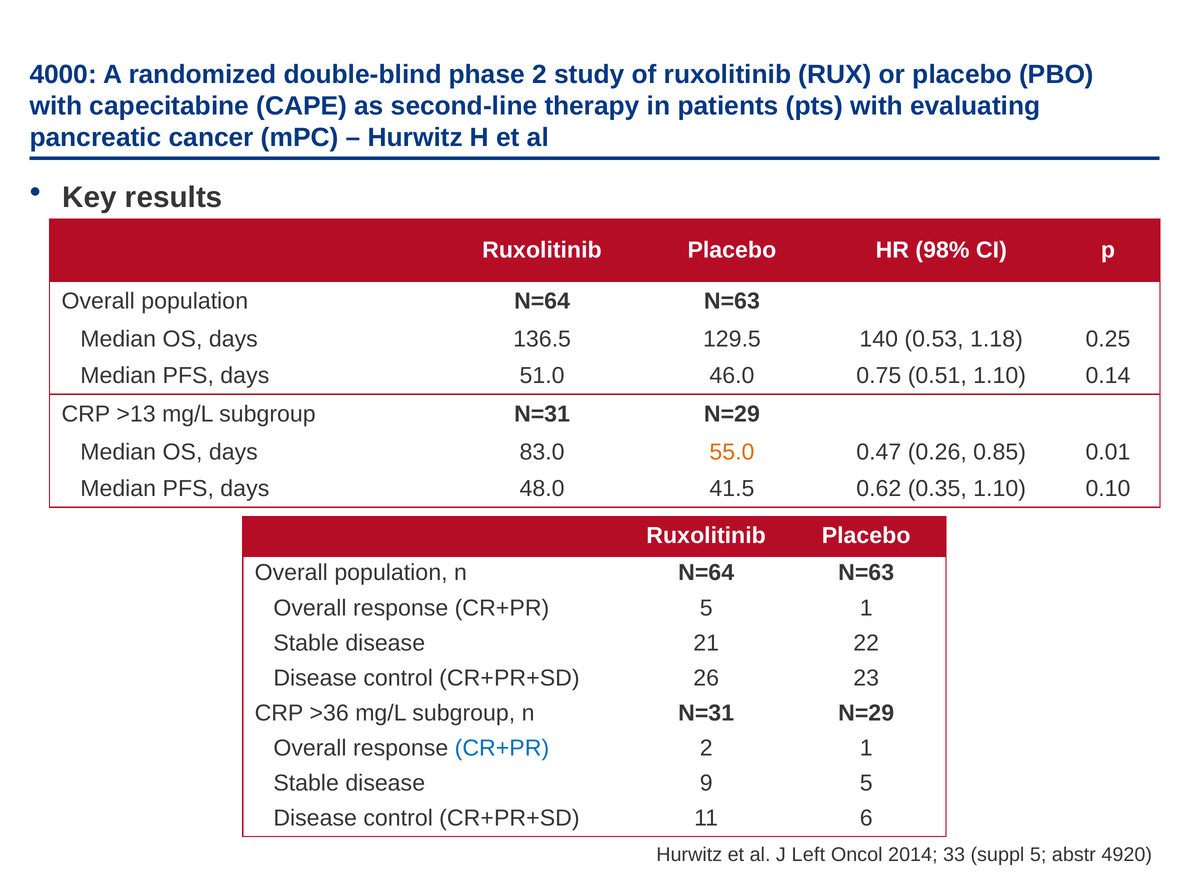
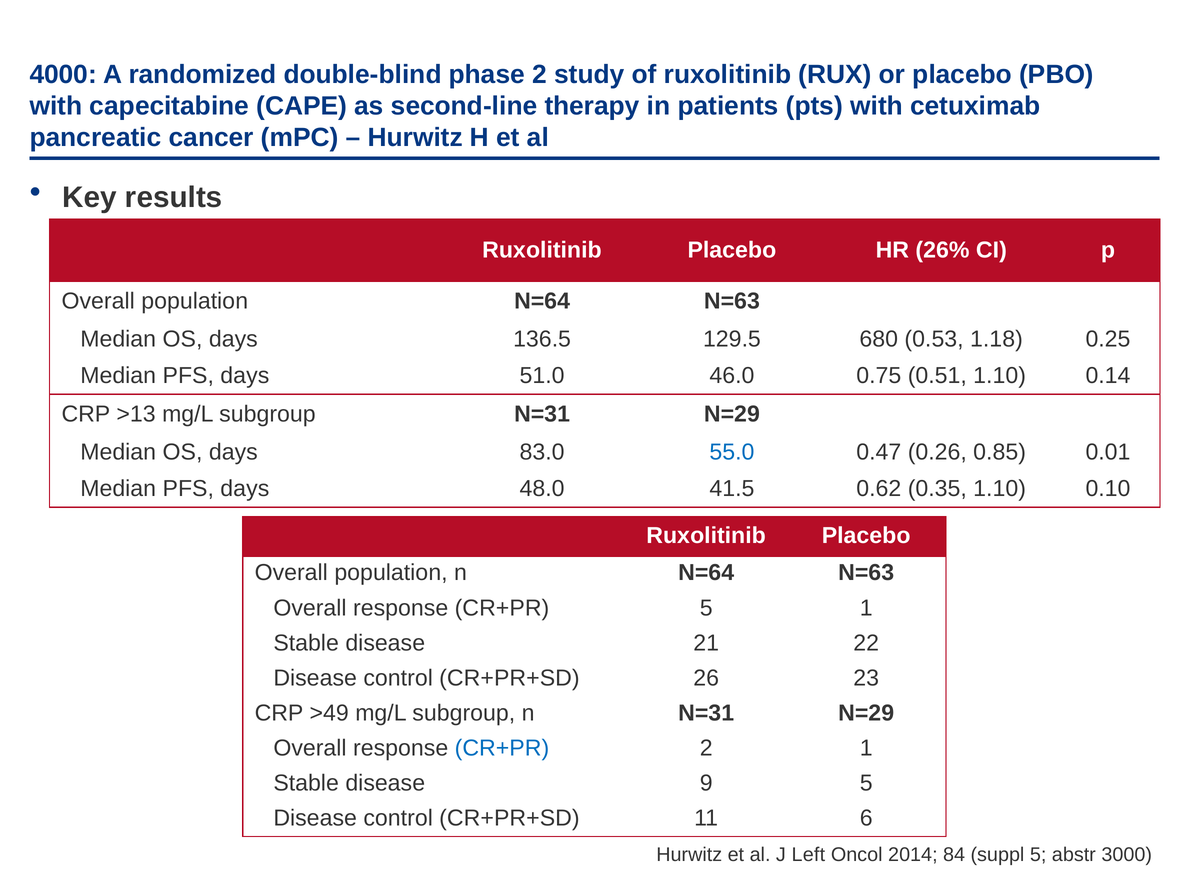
evaluating: evaluating -> cetuximab (975, 106)
98%: 98% -> 26% (942, 250)
140: 140 -> 680 (879, 339)
55.0 colour: orange -> blue (732, 453)
>36: >36 -> >49 (329, 714)
33: 33 -> 84 (954, 855)
4920: 4920 -> 3000 (1127, 855)
